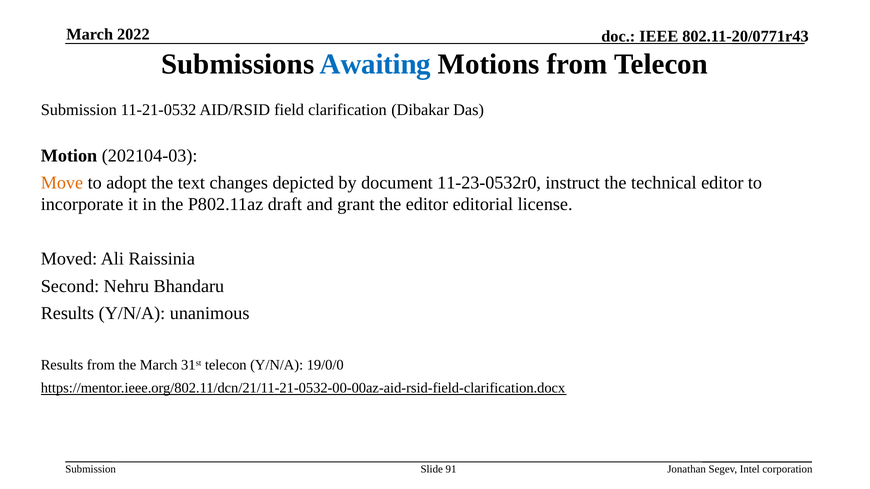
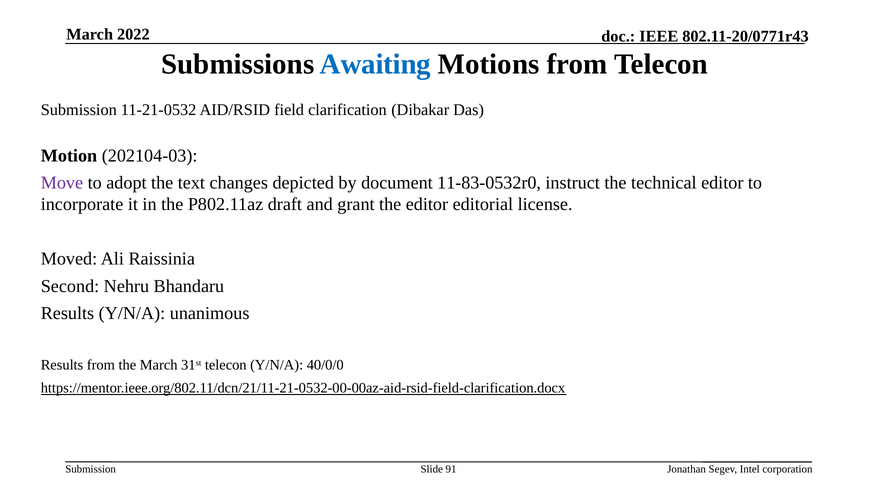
Move colour: orange -> purple (62, 183)
11-23-0532r0: 11-23-0532r0 -> 11-83-0532r0 (489, 183)
19/0/0: 19/0/0 -> 40/0/0 (325, 365)
